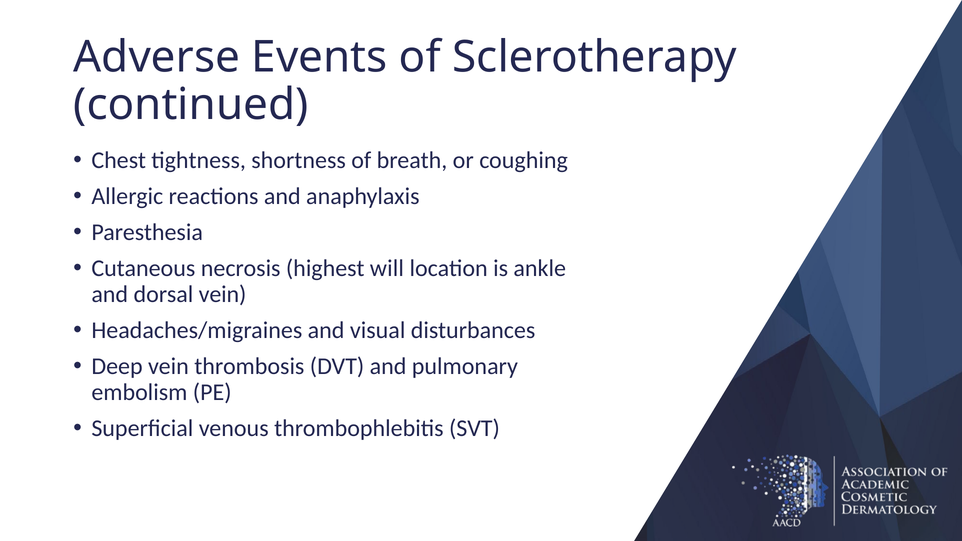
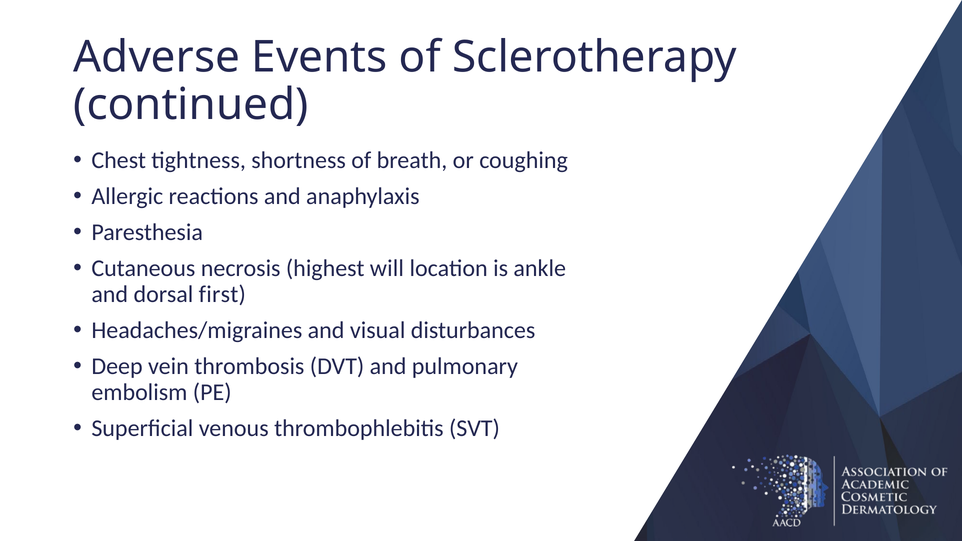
dorsal vein: vein -> first (222, 294)
